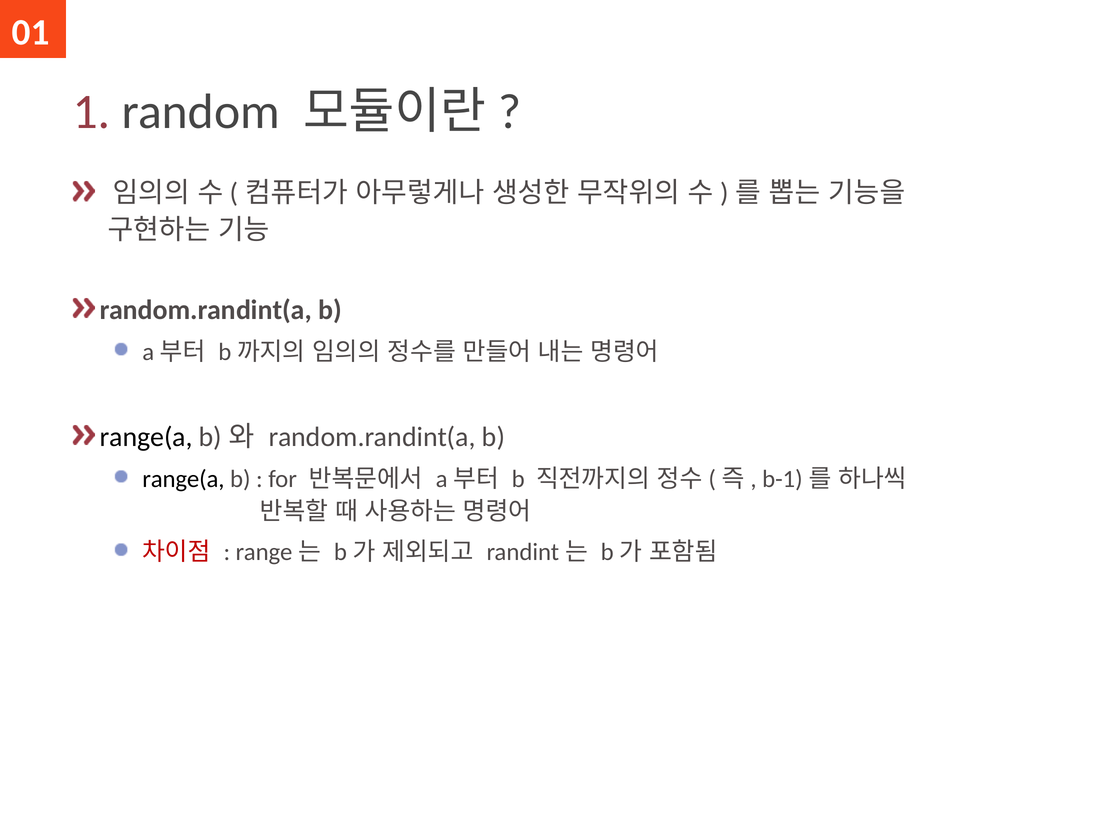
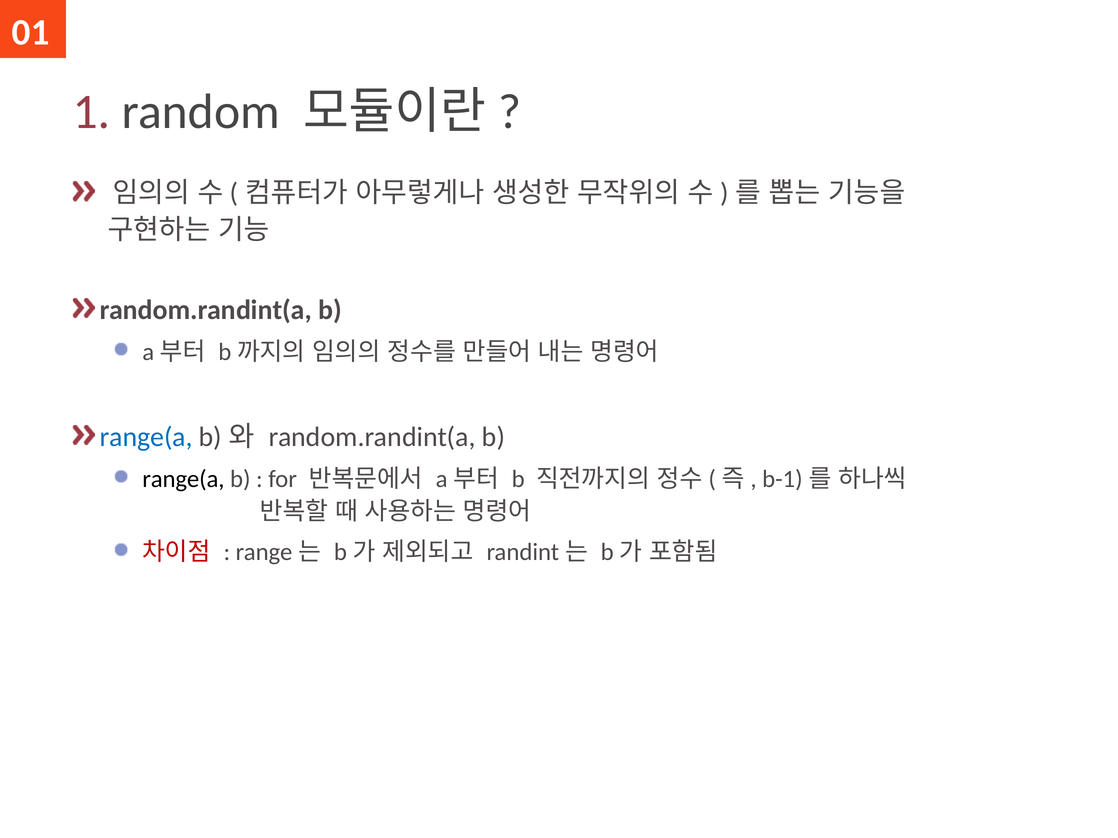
range(a colour: black -> blue (146, 437)
